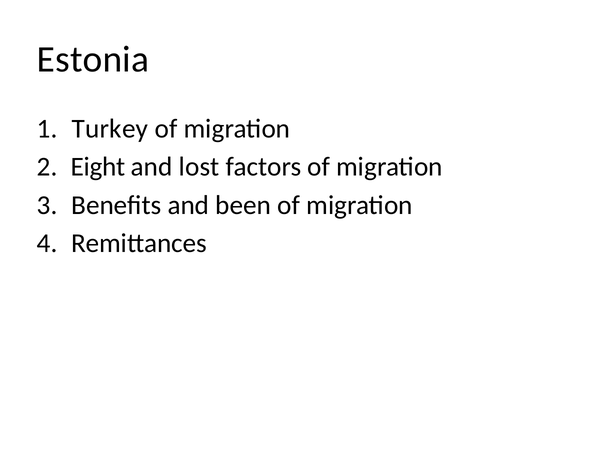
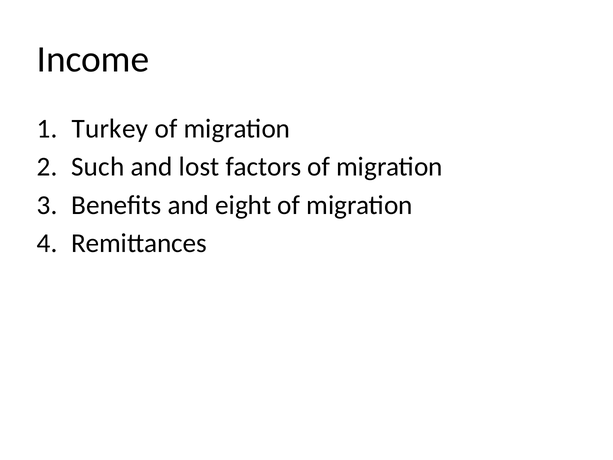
Estonia: Estonia -> Income (93, 59)
Eight: Eight -> Such (98, 167)
been: been -> eight (243, 205)
